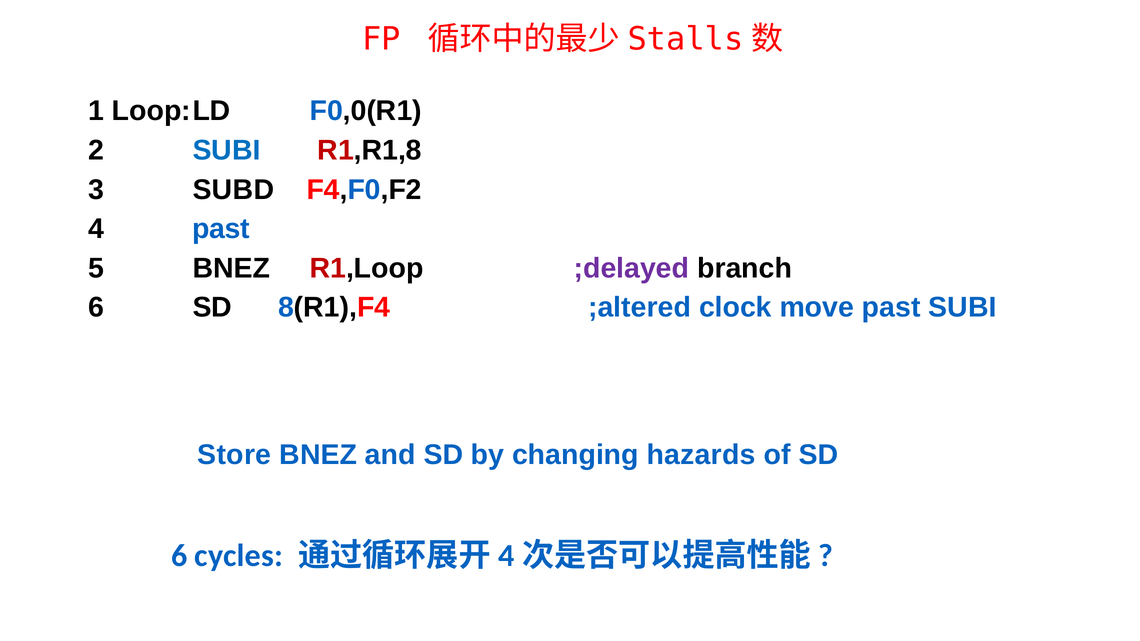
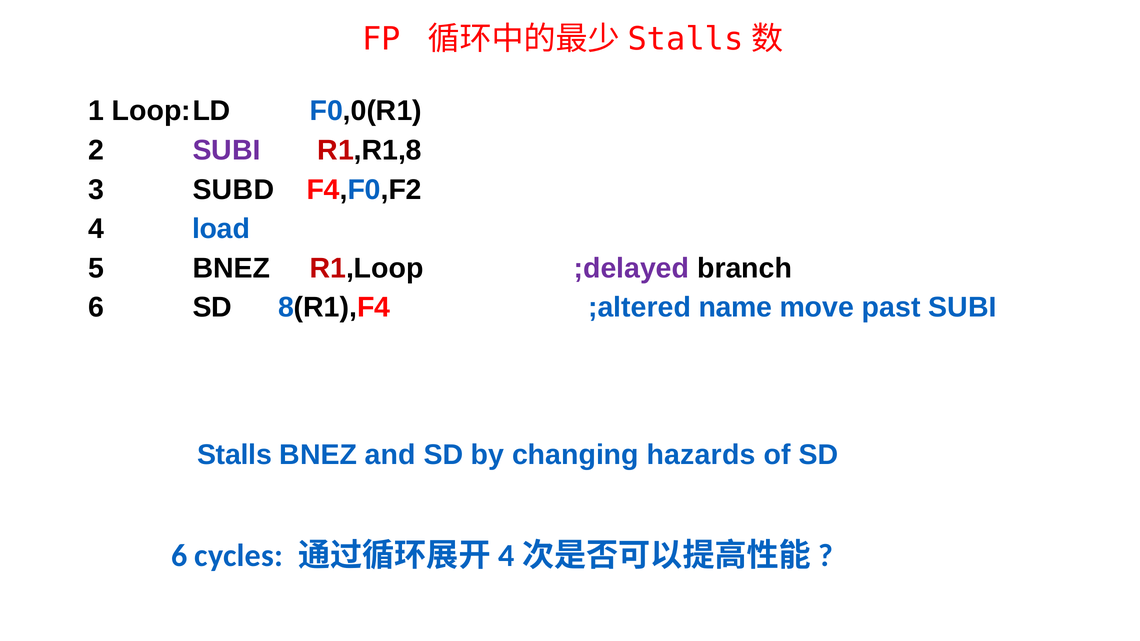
SUBI colour: blue -> purple (227, 150)
4 past: past -> load (221, 229)
clock: clock -> name (735, 308)
Store: Store -> Stalls (235, 455)
